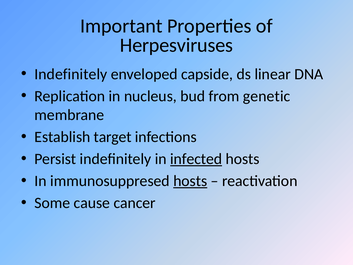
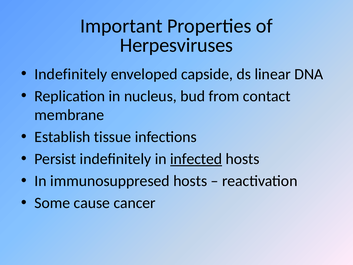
genetic: genetic -> contact (267, 96)
target: target -> tissue (113, 137)
hosts underline: present -> none (190, 181)
